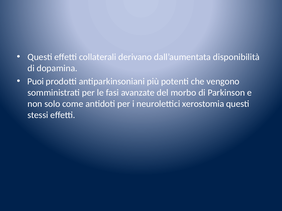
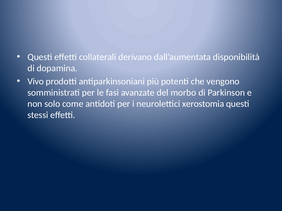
Puoi: Puoi -> Vivo (36, 81)
